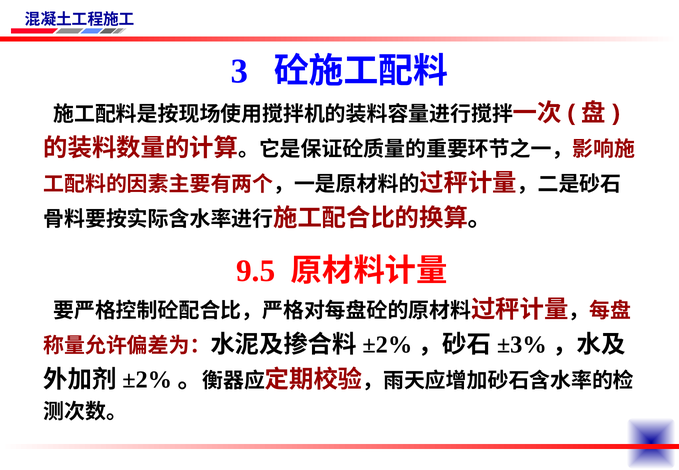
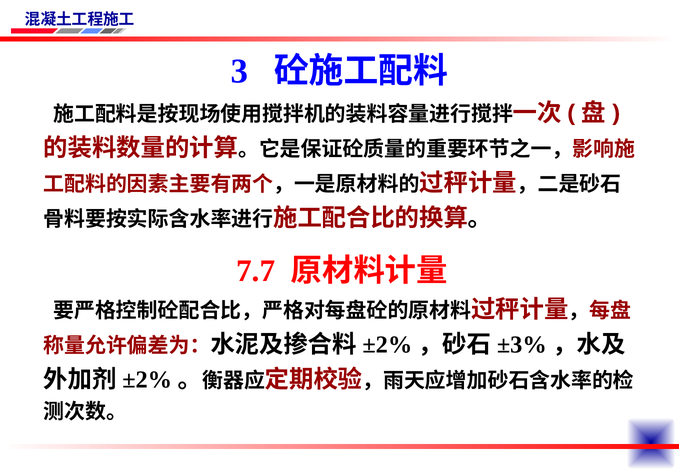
9.5: 9.5 -> 7.7 (256, 271)
